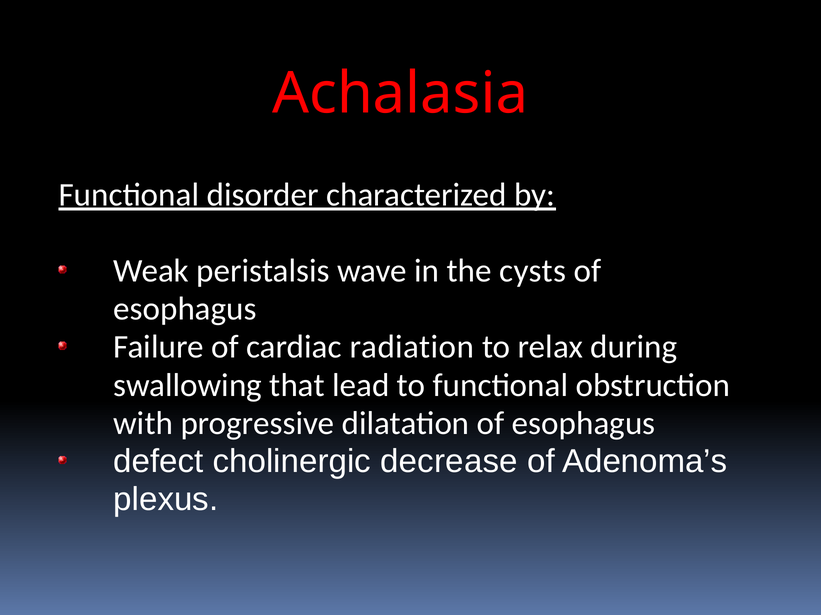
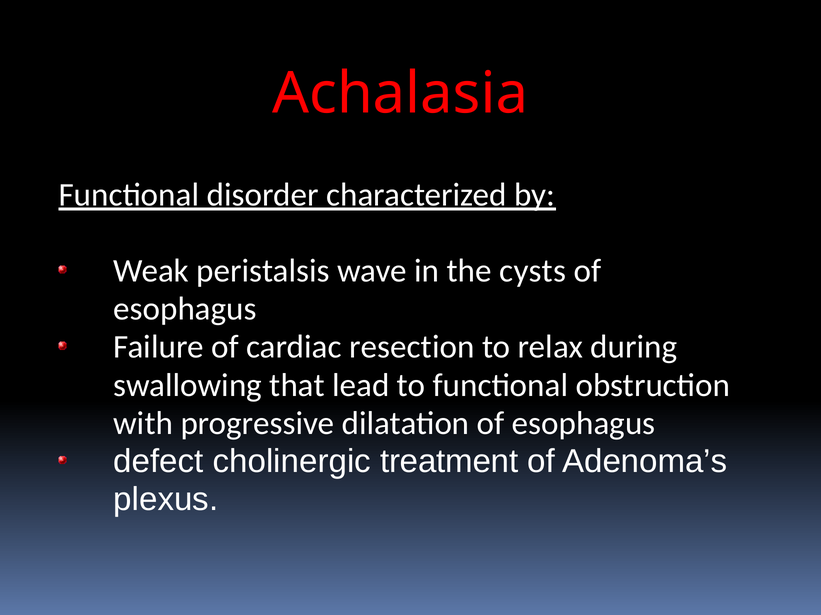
radiation: radiation -> resection (412, 347)
decrease: decrease -> treatment (449, 462)
